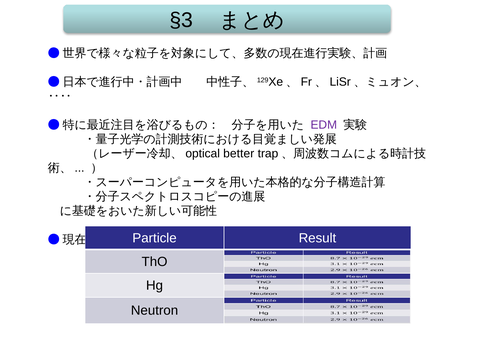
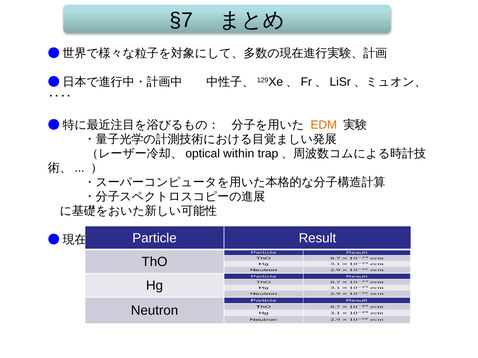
§3: §3 -> §7 (181, 20)
EDM colour: purple -> orange (324, 125)
better: better -> within (239, 154)
